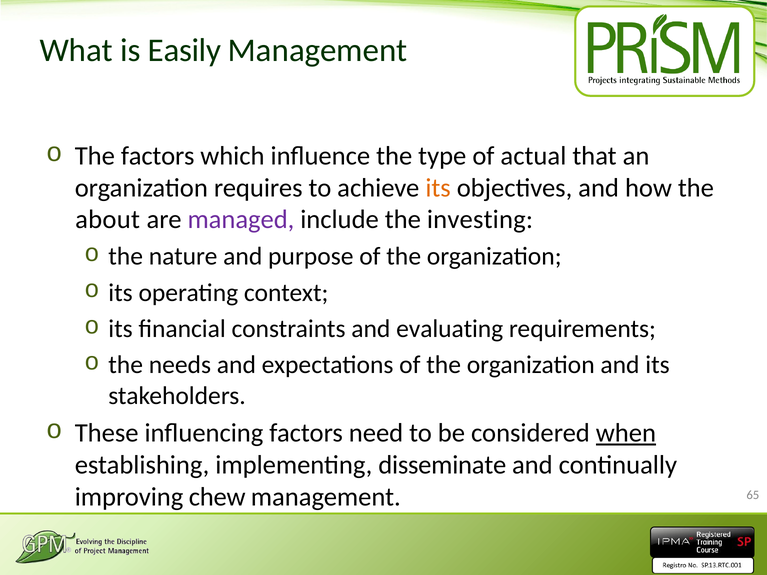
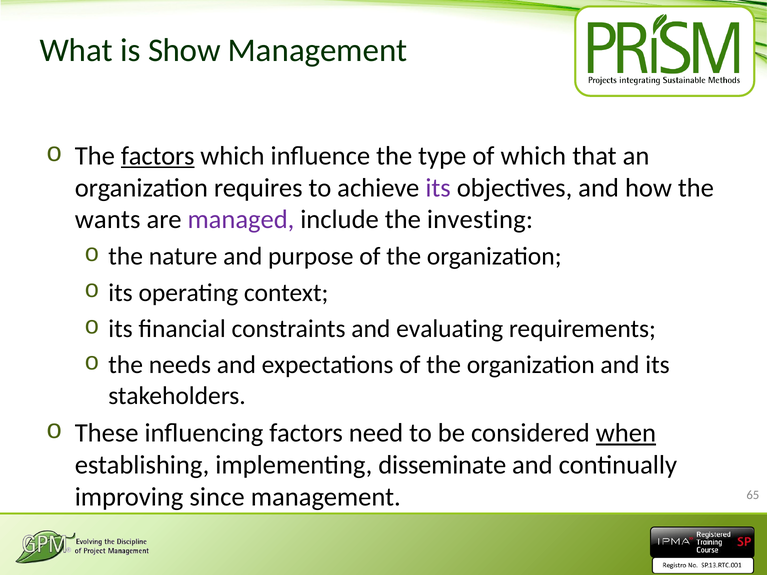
Easily: Easily -> Show (184, 50)
factors underline: none -> present (158, 156)
of actual: actual -> which (533, 156)
its colour: orange -> purple (438, 188)
about: about -> wants (108, 220)
chew: chew -> since (217, 497)
